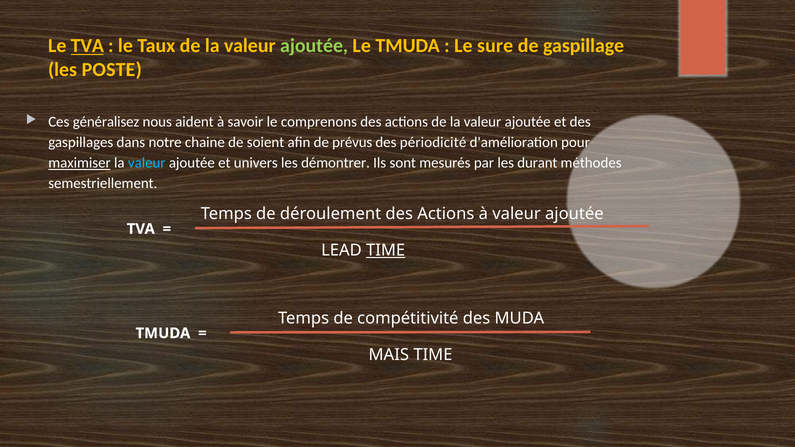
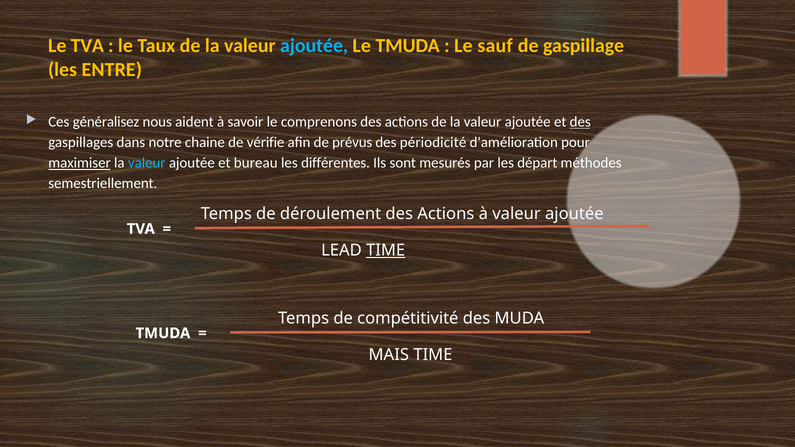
TVA underline: present -> none (87, 46)
ajoutée colour: light green -> light blue (314, 46)
sure: sure -> sauf (495, 46)
POSTE: POSTE -> ENTRE (112, 70)
des underline: none -> present (580, 122)
soient: soient -> vérifie (266, 142)
univers: univers -> bureau (256, 163)
démontrer: démontrer -> différentes (336, 163)
durant: durant -> départ (537, 163)
